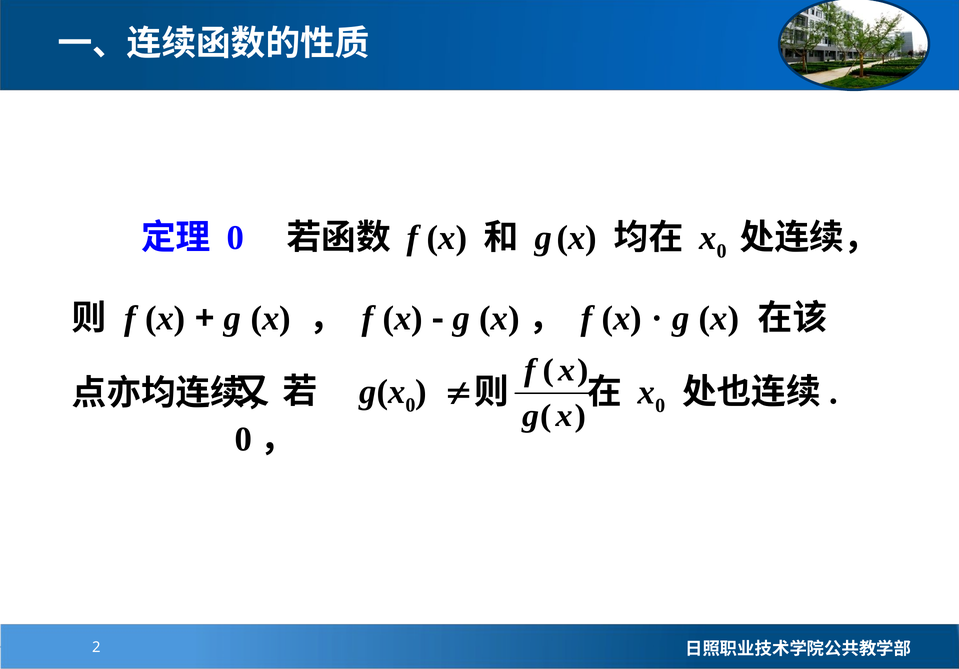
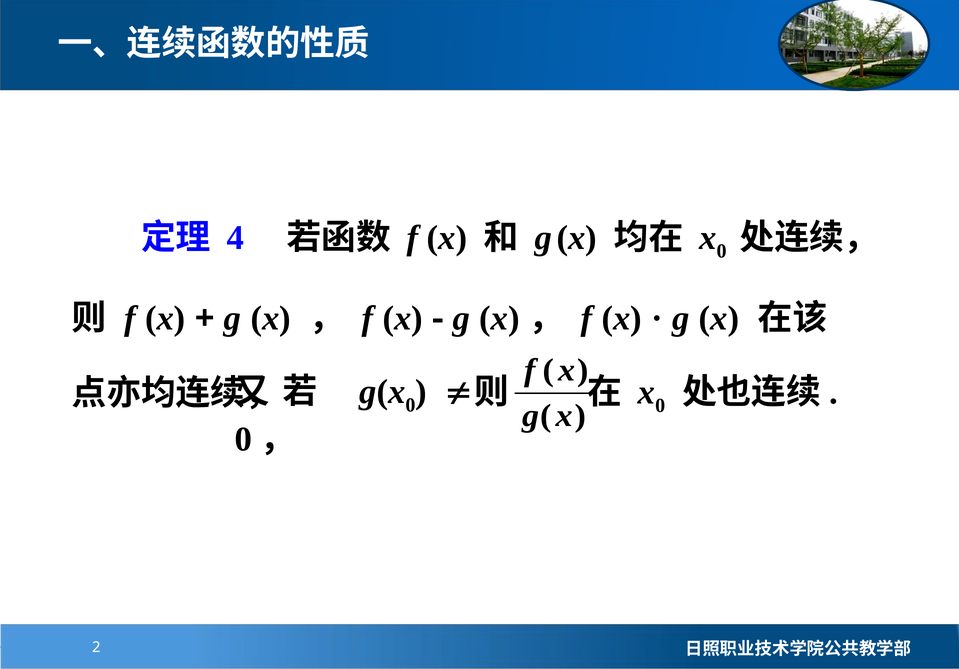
0: 0 -> 4 (235, 238)
